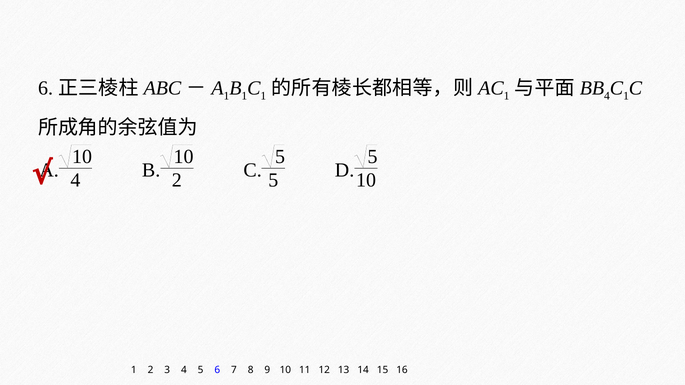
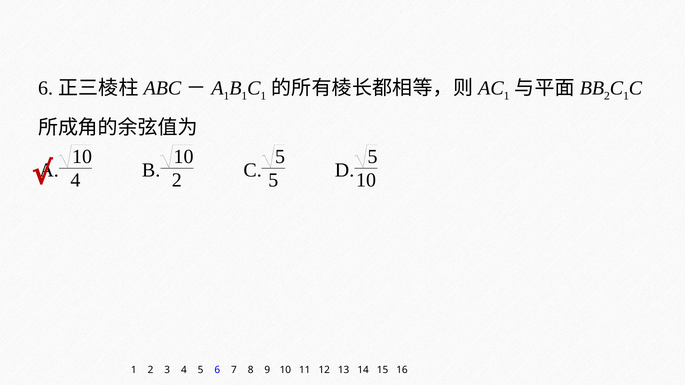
4: 4 -> 2 (607, 96)
